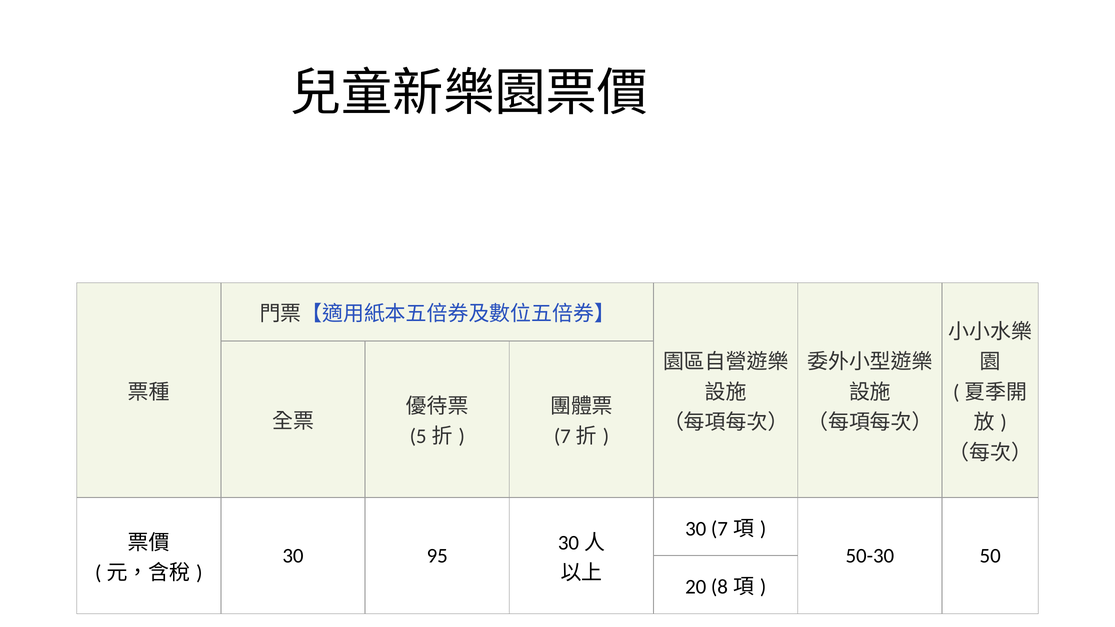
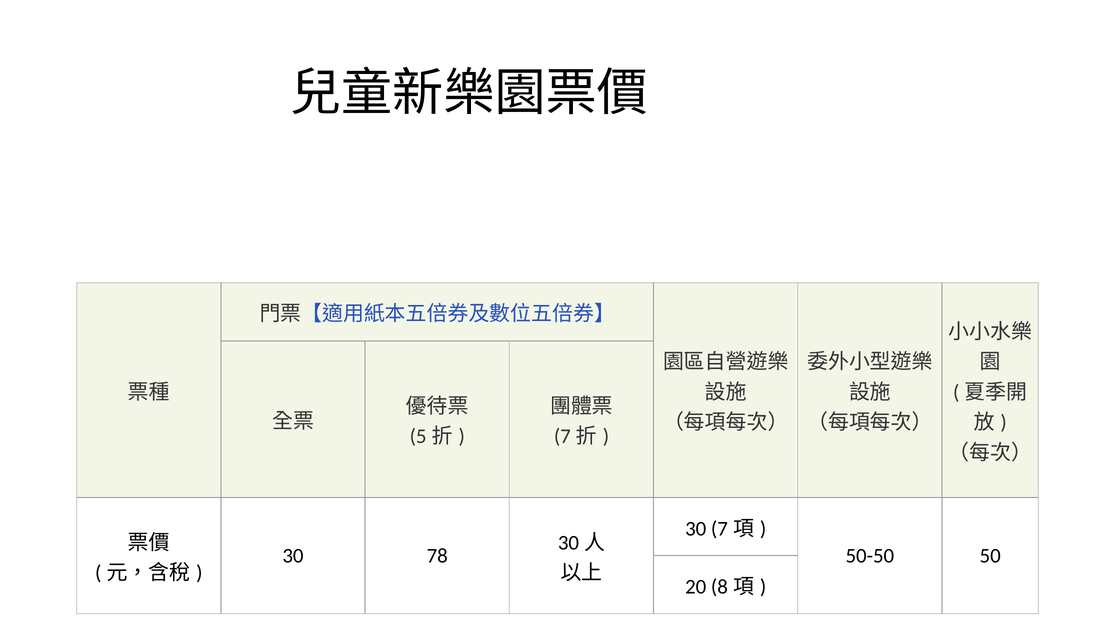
95: 95 -> 78 (437, 556)
50-30: 50-30 -> 50-50 (870, 556)
